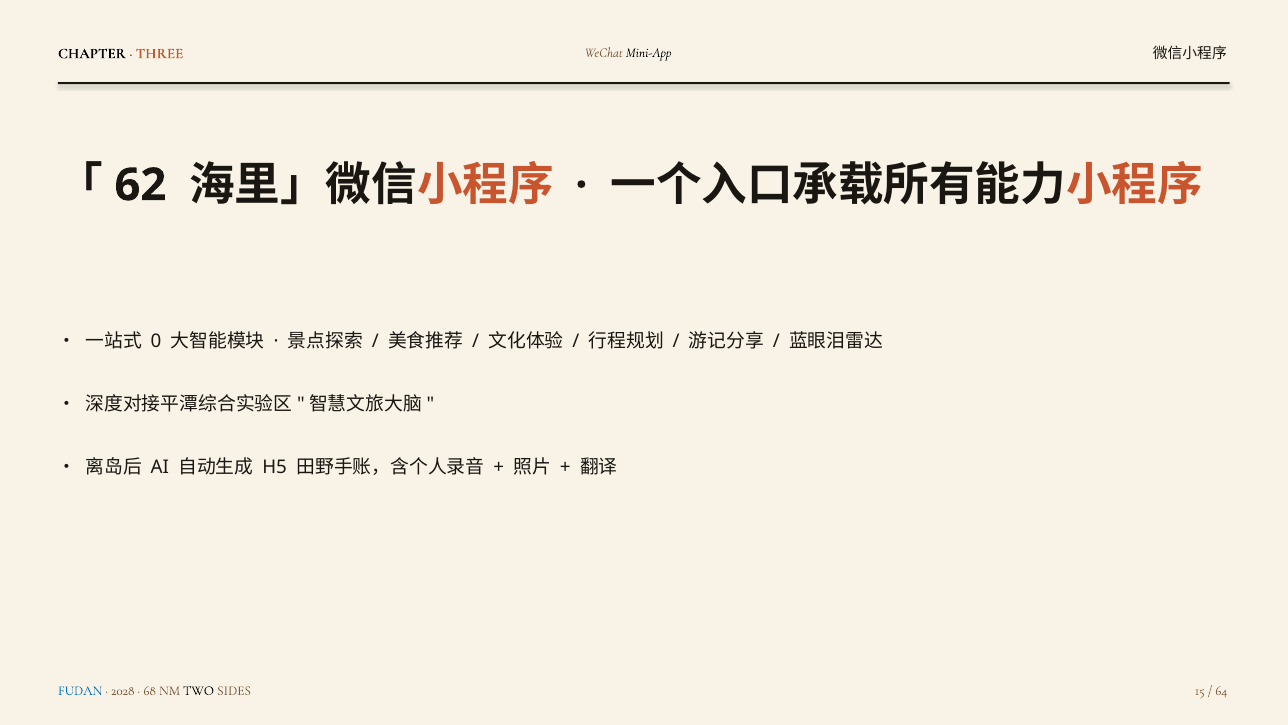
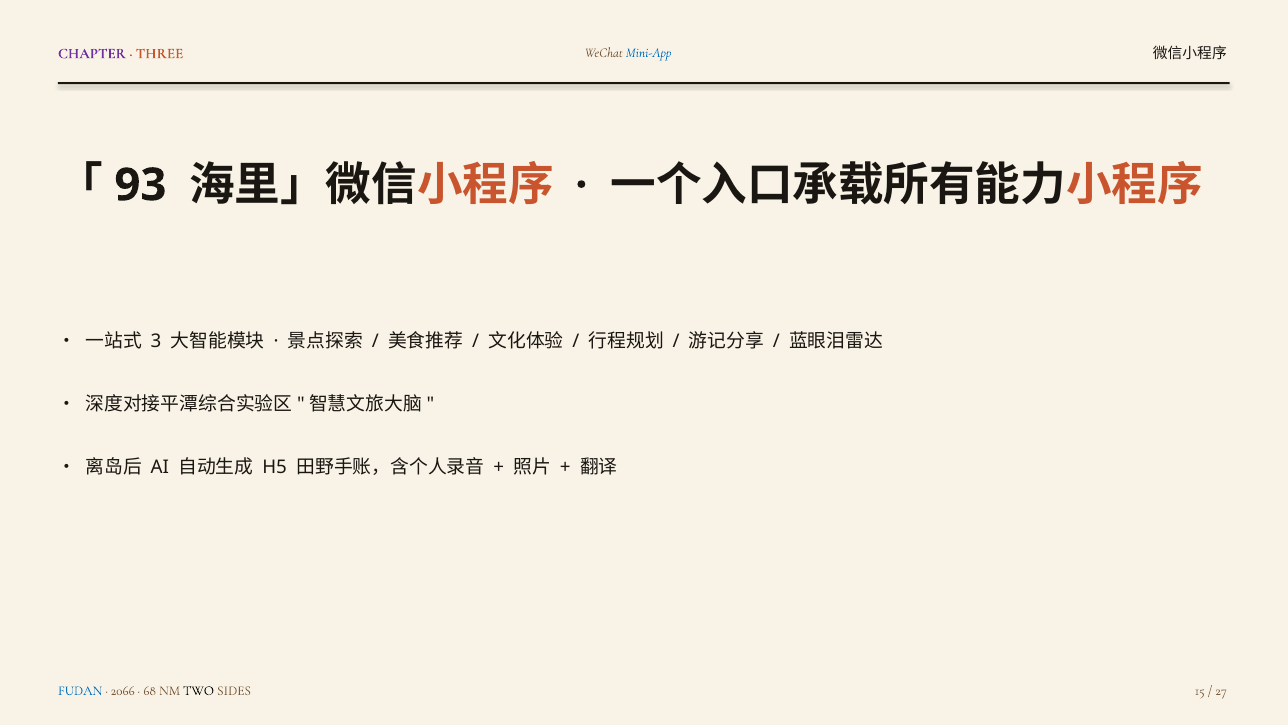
CHAPTER colour: black -> purple (92, 53)
Mini-App colour: black -> blue (649, 52)
62: 62 -> 93 (140, 185)
0: 0 -> 3 (156, 341)
2028: 2028 -> 2066 (123, 690)
64: 64 -> 27 (1221, 690)
